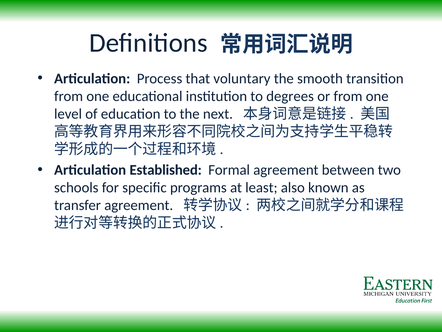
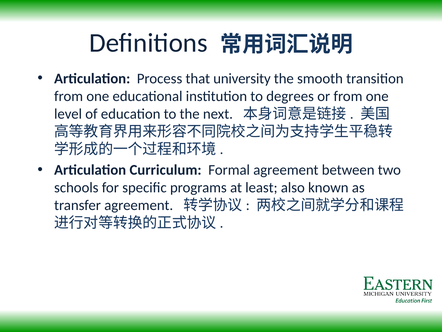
voluntary: voluntary -> university (242, 78)
Established: Established -> Curriculum (166, 170)
